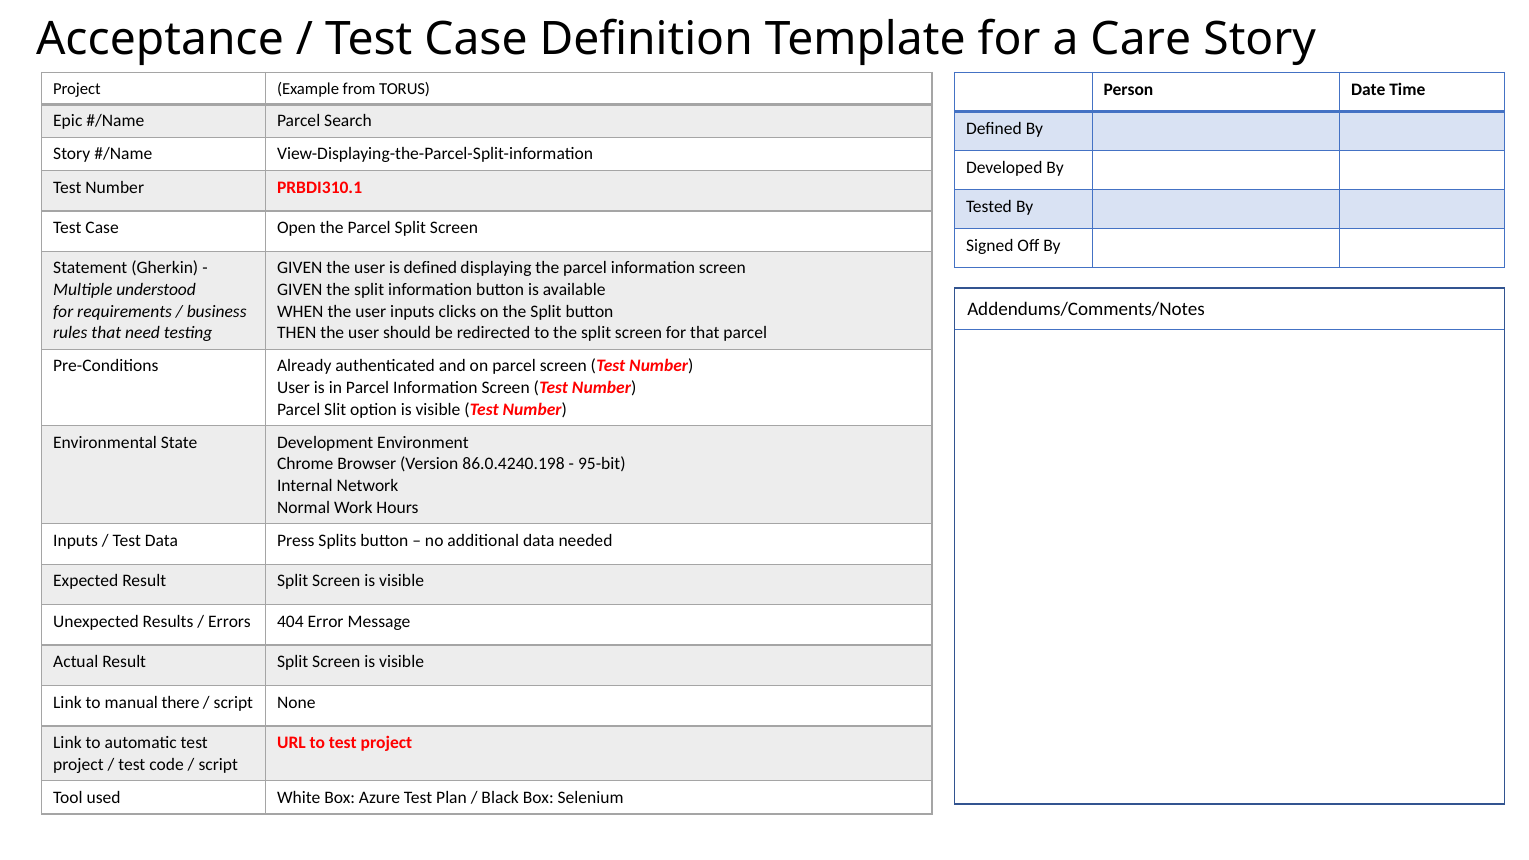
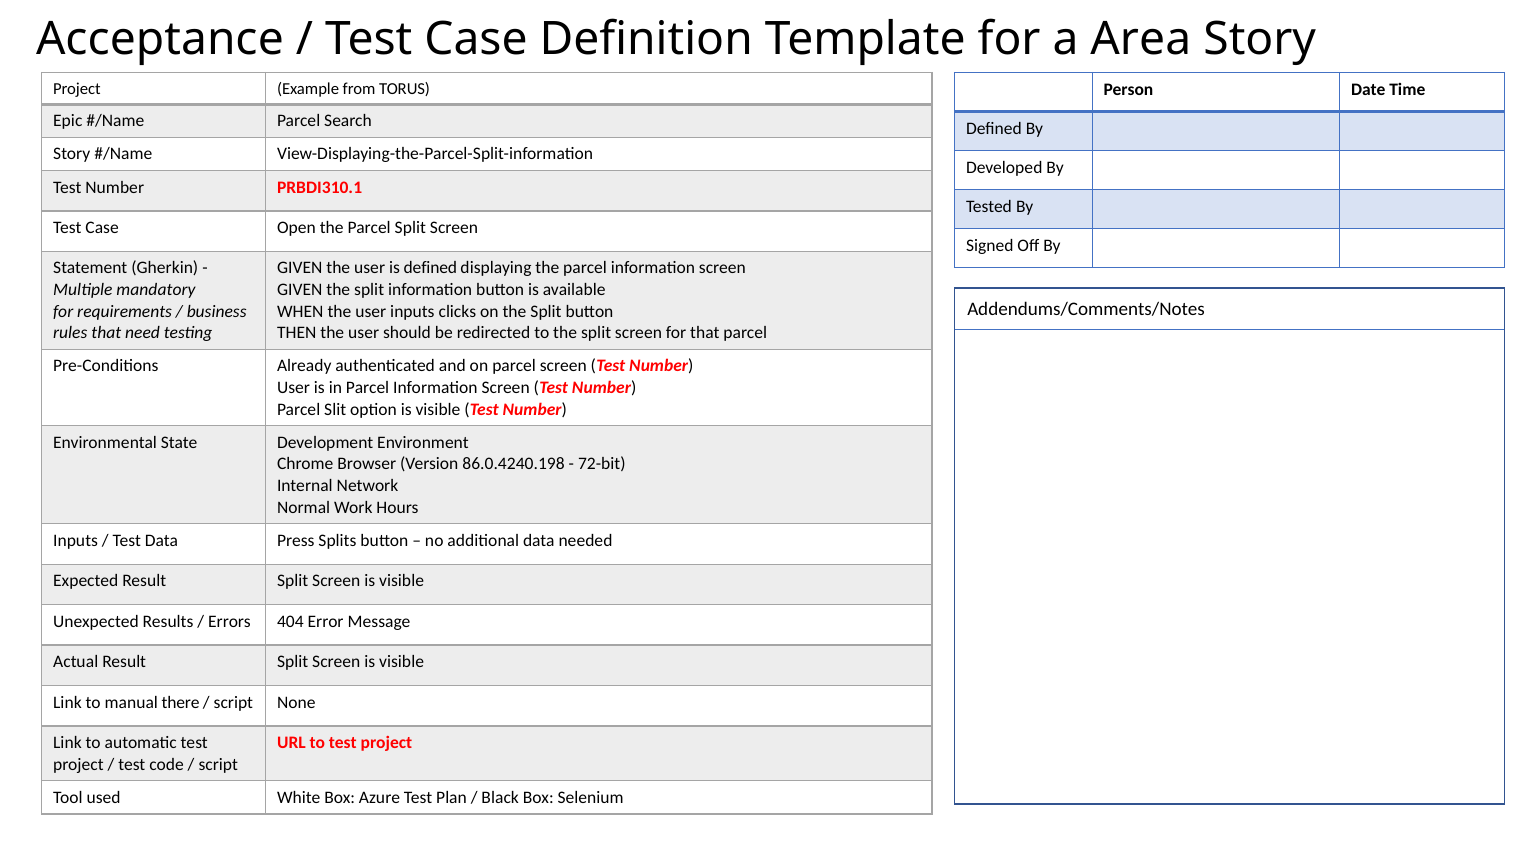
Care: Care -> Area (1141, 40)
understood: understood -> mandatory (156, 290)
95-bit: 95-bit -> 72-bit (602, 464)
